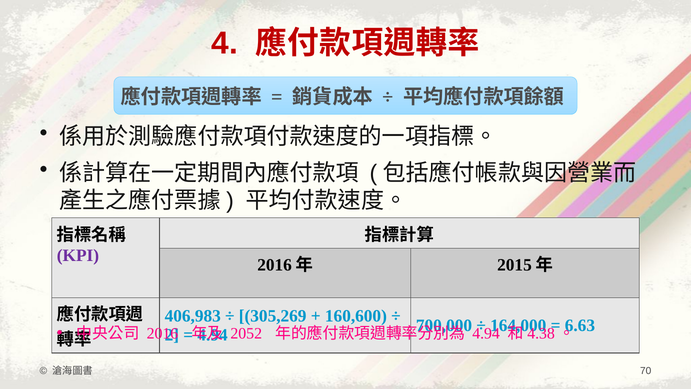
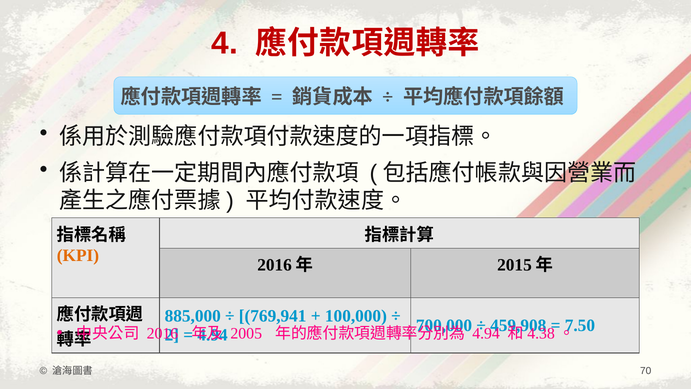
KPI colour: purple -> orange (78, 255)
406,983: 406,983 -> 885,000 (193, 316)
305,269: 305,269 -> 769,941 (273, 316)
160,600: 160,600 -> 100,000 (356, 316)
164,000: 164,000 -> 459,908 (518, 325)
6.63: 6.63 -> 7.50 (580, 325)
2052: 2052 -> 2005 (246, 333)
